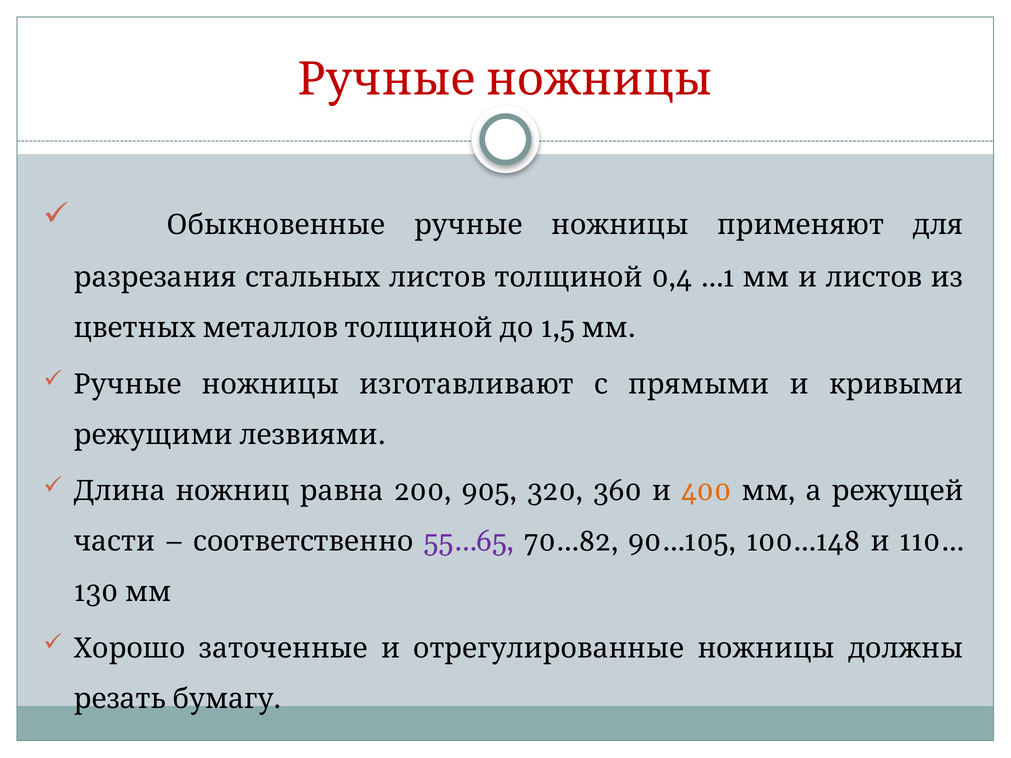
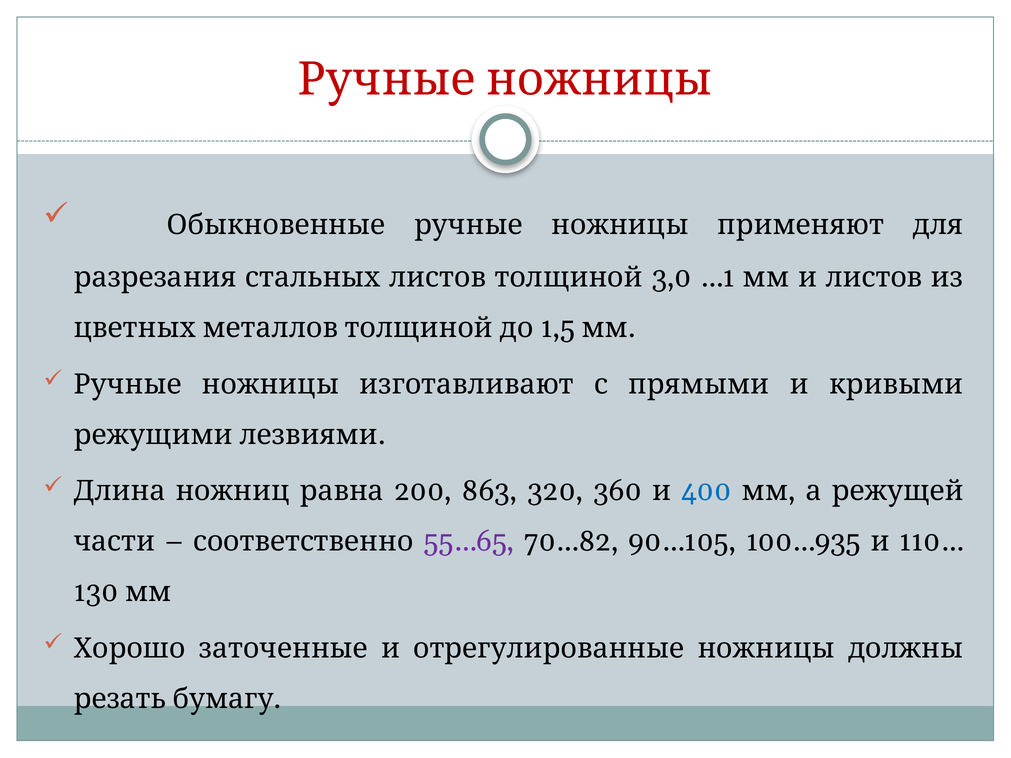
0,4: 0,4 -> 3,0 (672, 278)
905: 905 -> 863 (490, 491)
400 colour: orange -> blue (706, 491)
100…148: 100…148 -> 100…935 (803, 542)
